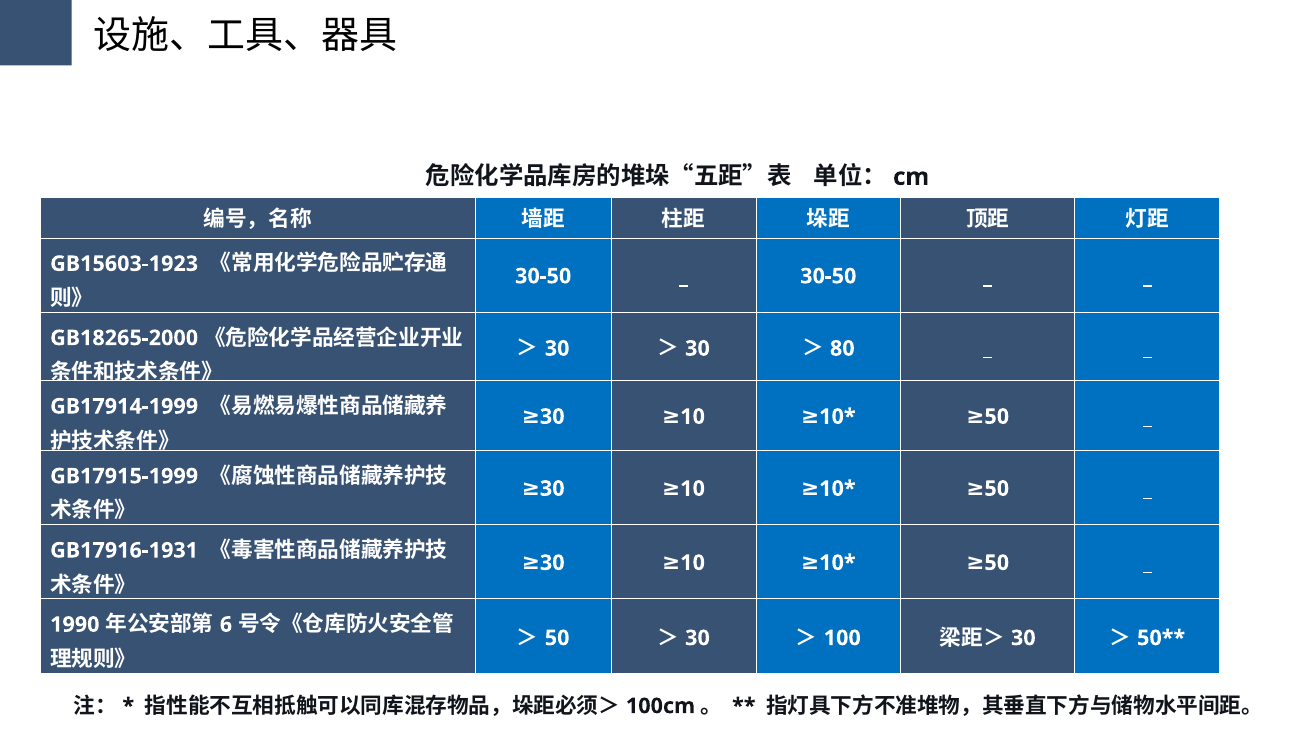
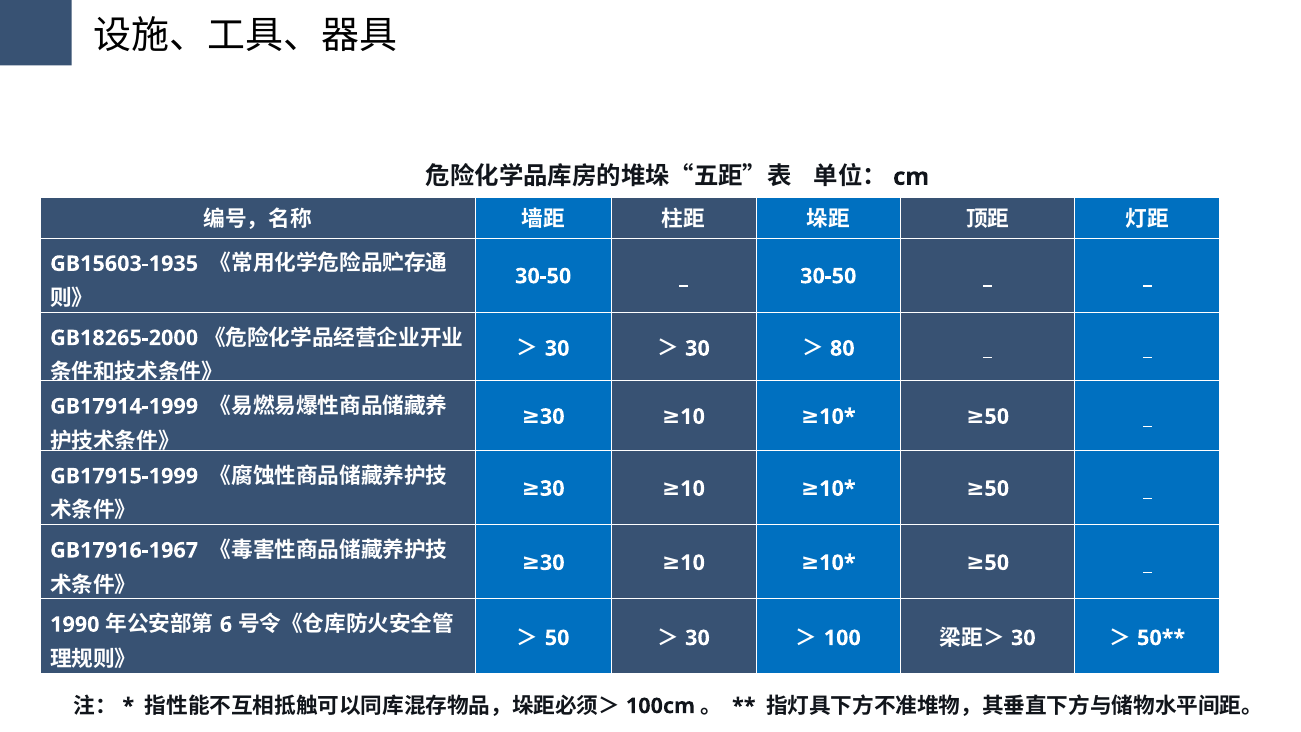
GB15603-1923: GB15603-1923 -> GB15603-1935 (124, 264)
GB17916-1931: GB17916-1931 -> GB17916-1967 (124, 550)
